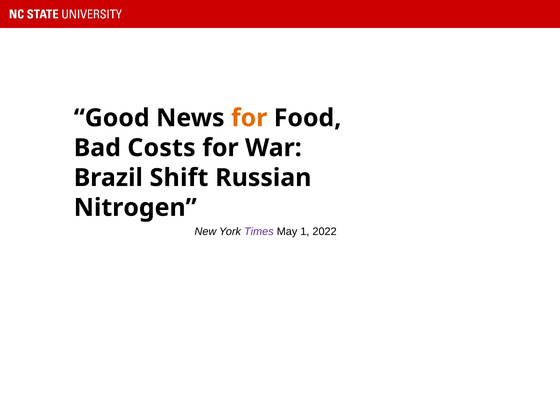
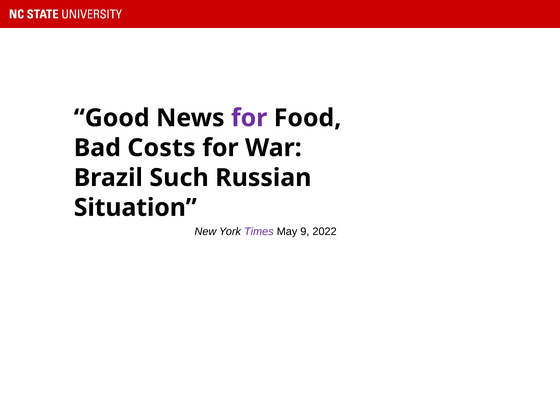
for colour: orange -> purple (249, 118)
Shift: Shift -> Such (179, 178)
Nitrogen: Nitrogen -> Situation (135, 208)
1: 1 -> 9 (305, 231)
